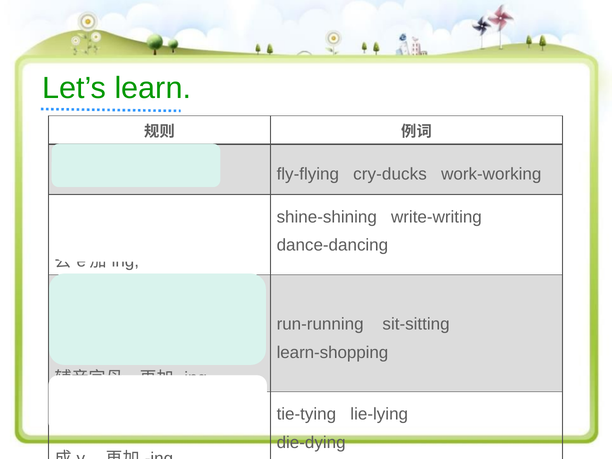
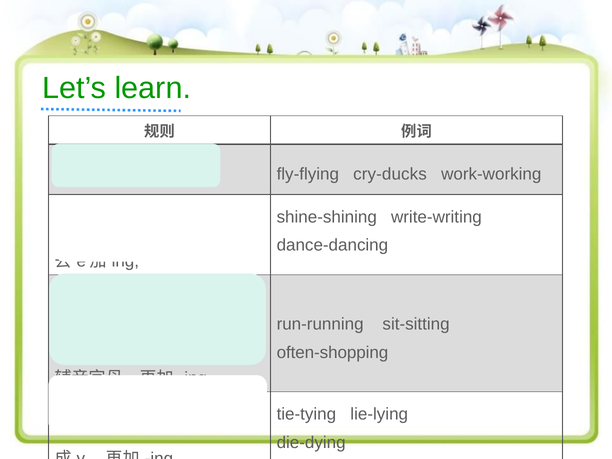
learn-shopping: learn-shopping -> often-shopping (332, 353)
